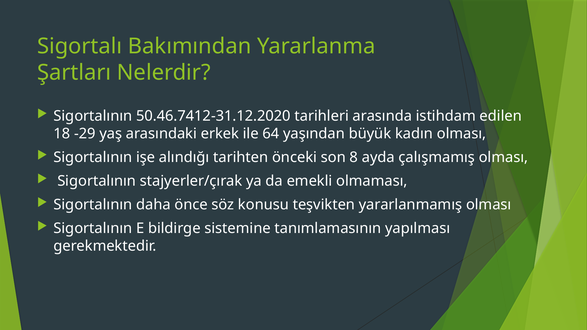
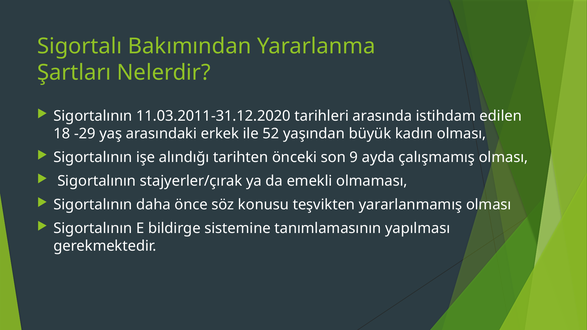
50.46.7412-31.12.2020: 50.46.7412-31.12.2020 -> 11.03.2011-31.12.2020 (213, 116)
64: 64 -> 52 (271, 134)
8: 8 -> 9 (354, 157)
